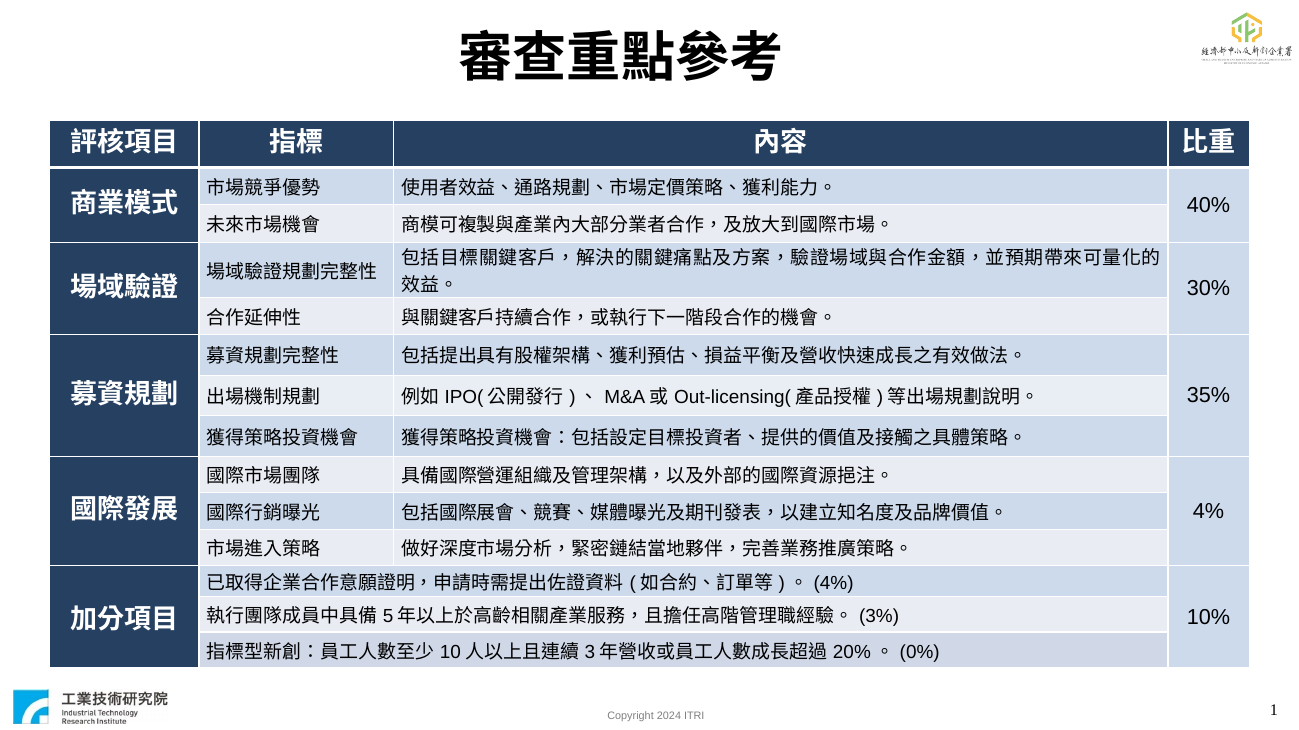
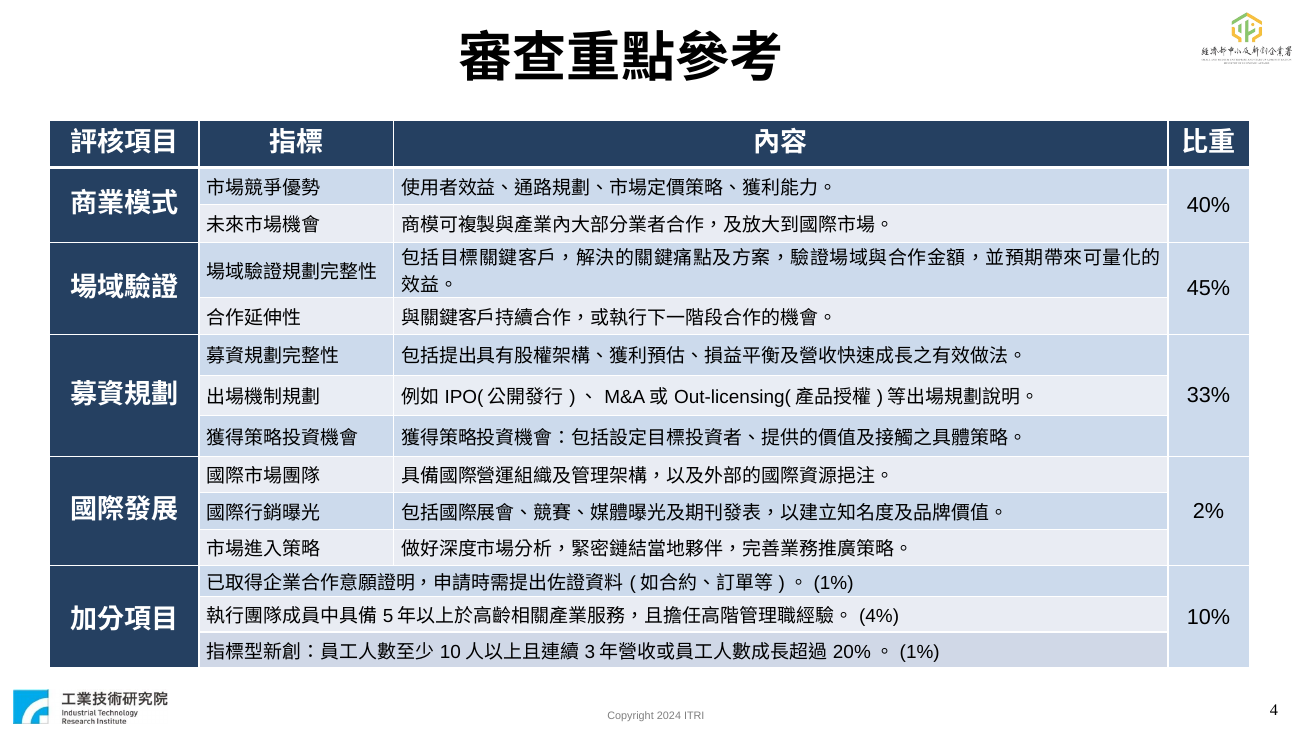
30%: 30% -> 45% (1209, 289)
35%: 35% -> 33% (1209, 396)
4%: 4% -> 2% (1209, 512)
4%: 4% -> 1% (834, 584)
3%: 3% -> 4% (879, 617)
0%: 0% -> 1% (920, 652)
1: 1 -> 4 (1274, 711)
